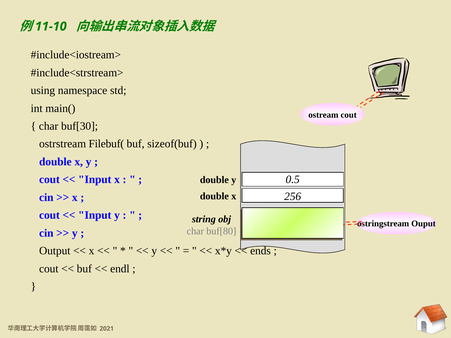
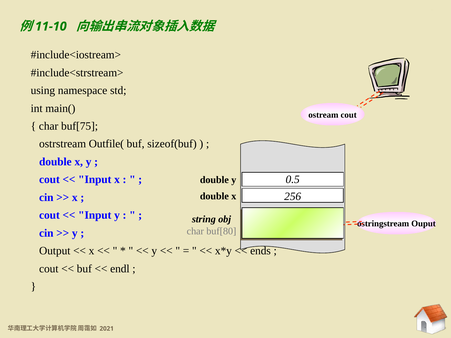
buf[30: buf[30 -> buf[75 (80, 126)
Filebuf(: Filebuf( -> Outfile( (106, 144)
